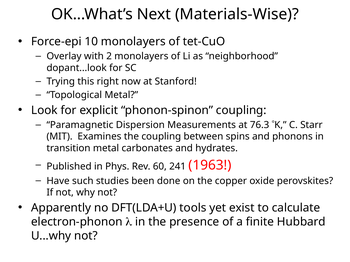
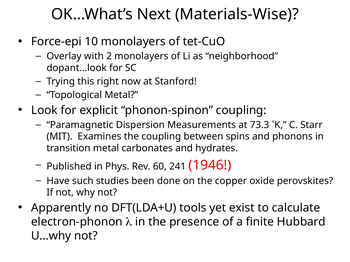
76.3: 76.3 -> 73.3 (260, 125)
1963: 1963 -> 1946 (210, 165)
